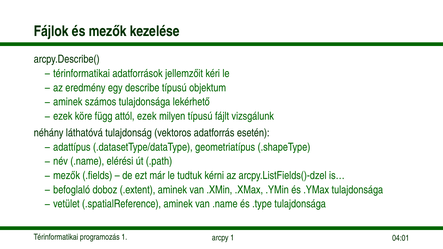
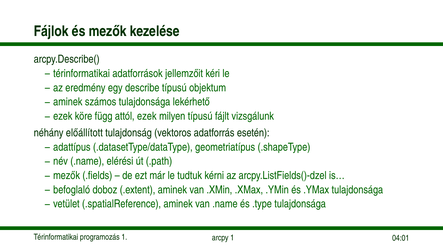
láthatóvá: láthatóvá -> előállított (84, 133)
